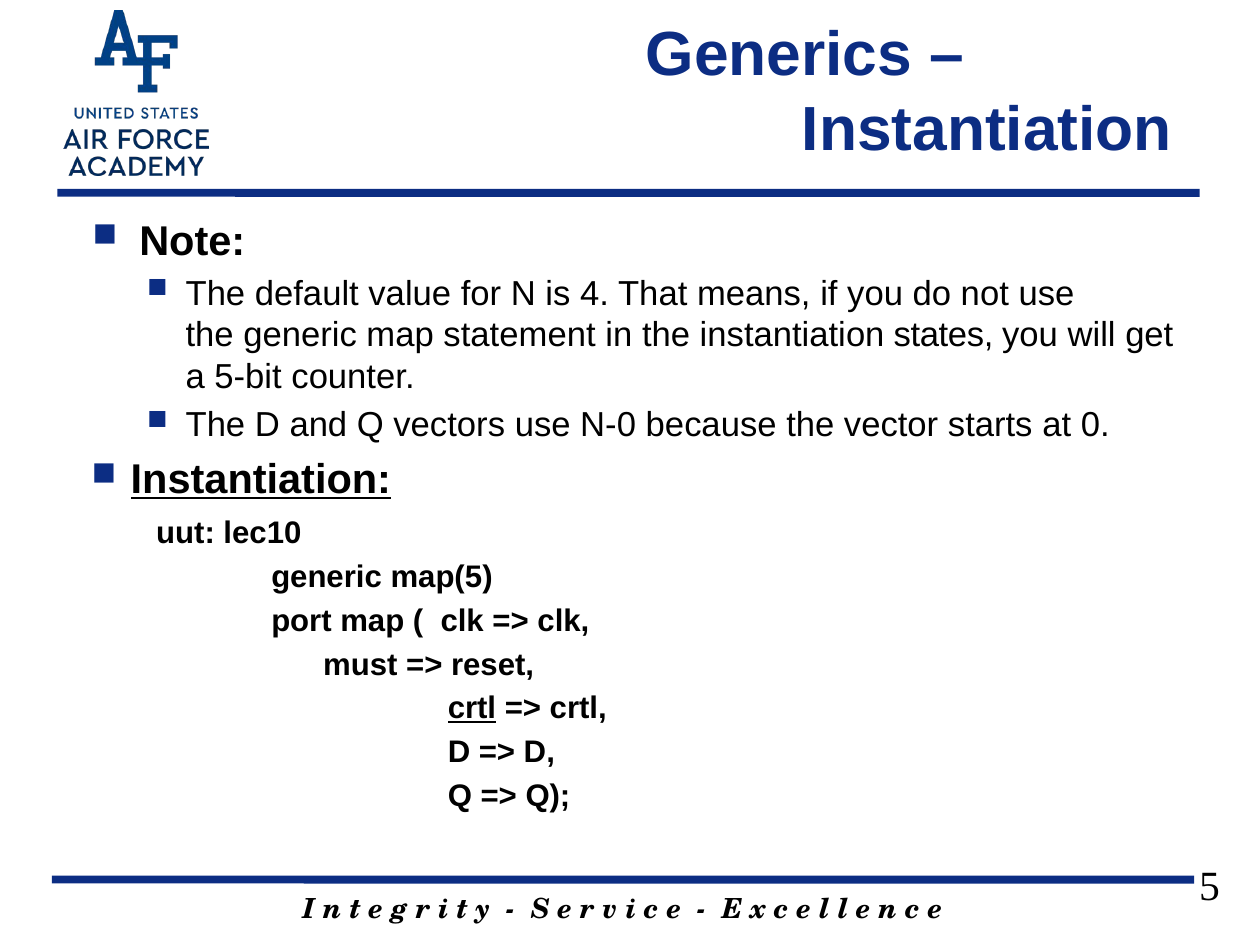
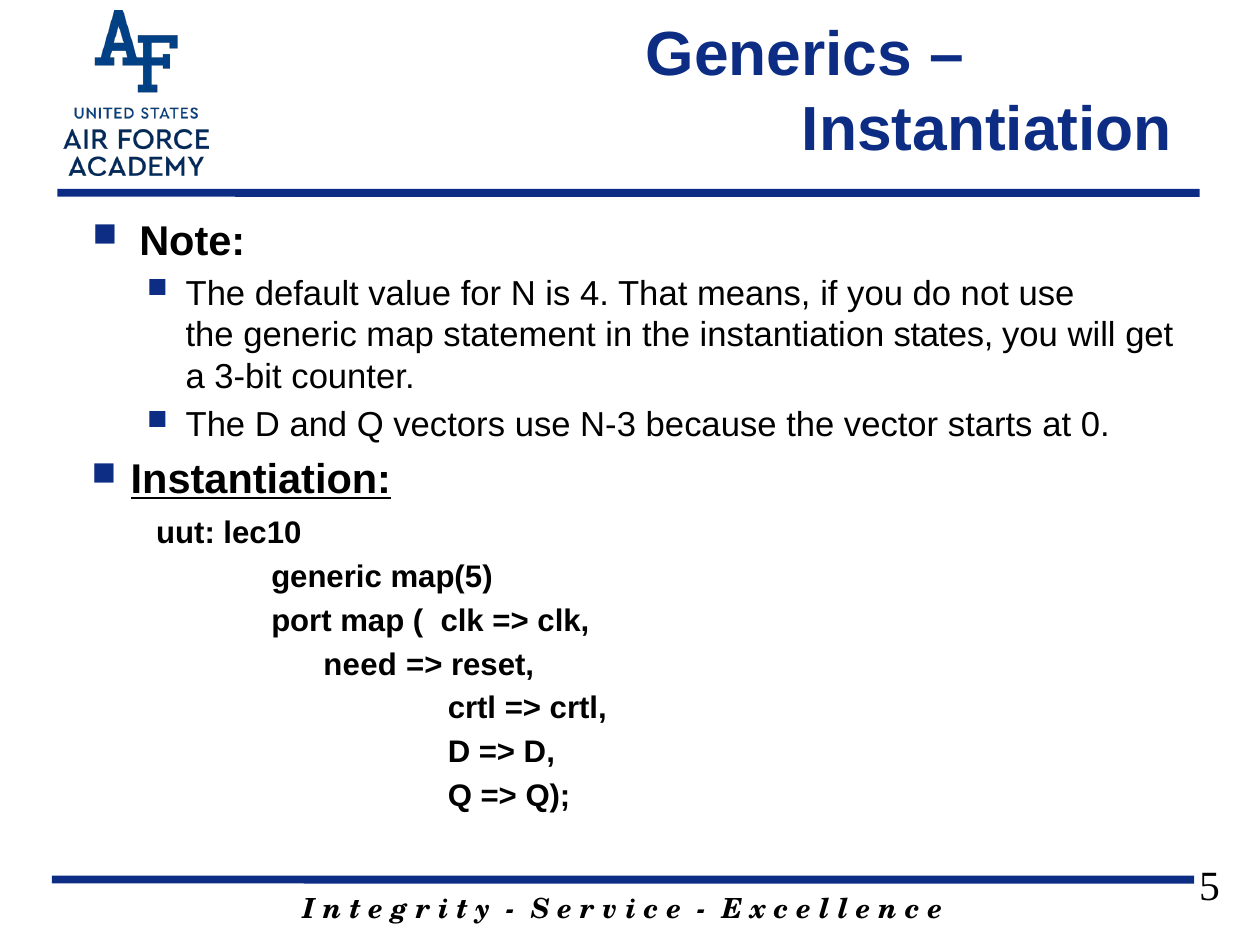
5-bit: 5-bit -> 3-bit (248, 377)
N-0: N-0 -> N-3 (608, 425)
must: must -> need (360, 665)
crtl underline: present -> none (472, 708)
